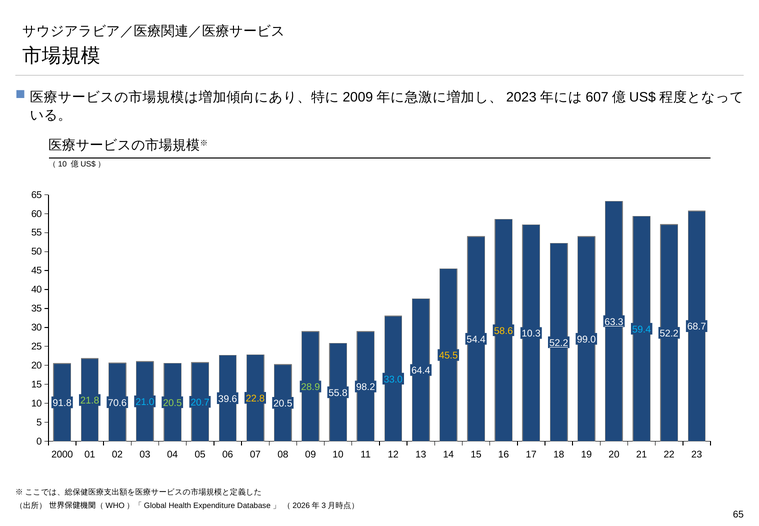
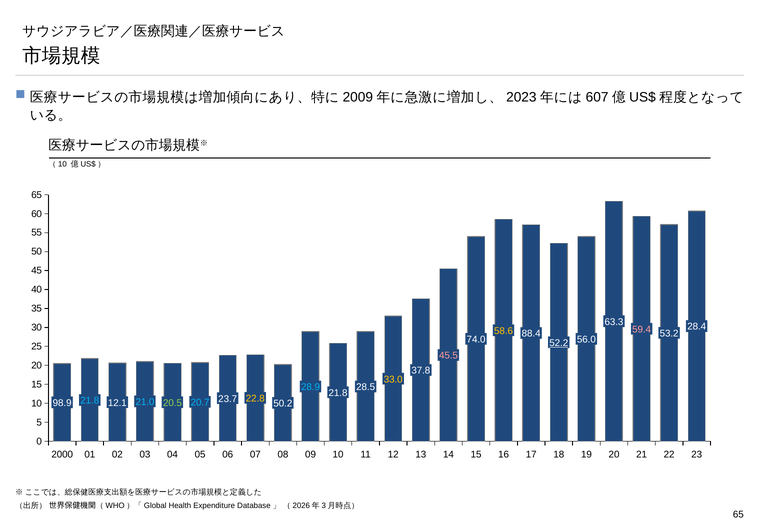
63.3 underline: present -> none (614, 322)
68.7: 68.7 -> 28.4 (697, 326)
59.4 colour: light blue -> pink (642, 329)
52.2: 52.2 -> 53.2 (669, 333)
10.3: 10.3 -> 88.4 (531, 333)
54.4: 54.4 -> 74.0 (476, 339)
99.0: 99.0 -> 56.0 (586, 339)
45.5 colour: yellow -> pink (448, 355)
64.4: 64.4 -> 37.8 (421, 370)
33.0 colour: light blue -> yellow (393, 379)
28.9 colour: light green -> light blue (311, 387)
98.2: 98.2 -> 28.5 (366, 387)
55.8: 55.8 -> 21.8 (338, 393)
39.6: 39.6 -> 23.7 (228, 398)
21.8 colour: light green -> light blue (90, 400)
70.6: 70.6 -> 12.1 (117, 402)
91.8: 91.8 -> 98.9 (62, 403)
20.5: 20.5 -> 50.2 (283, 403)
